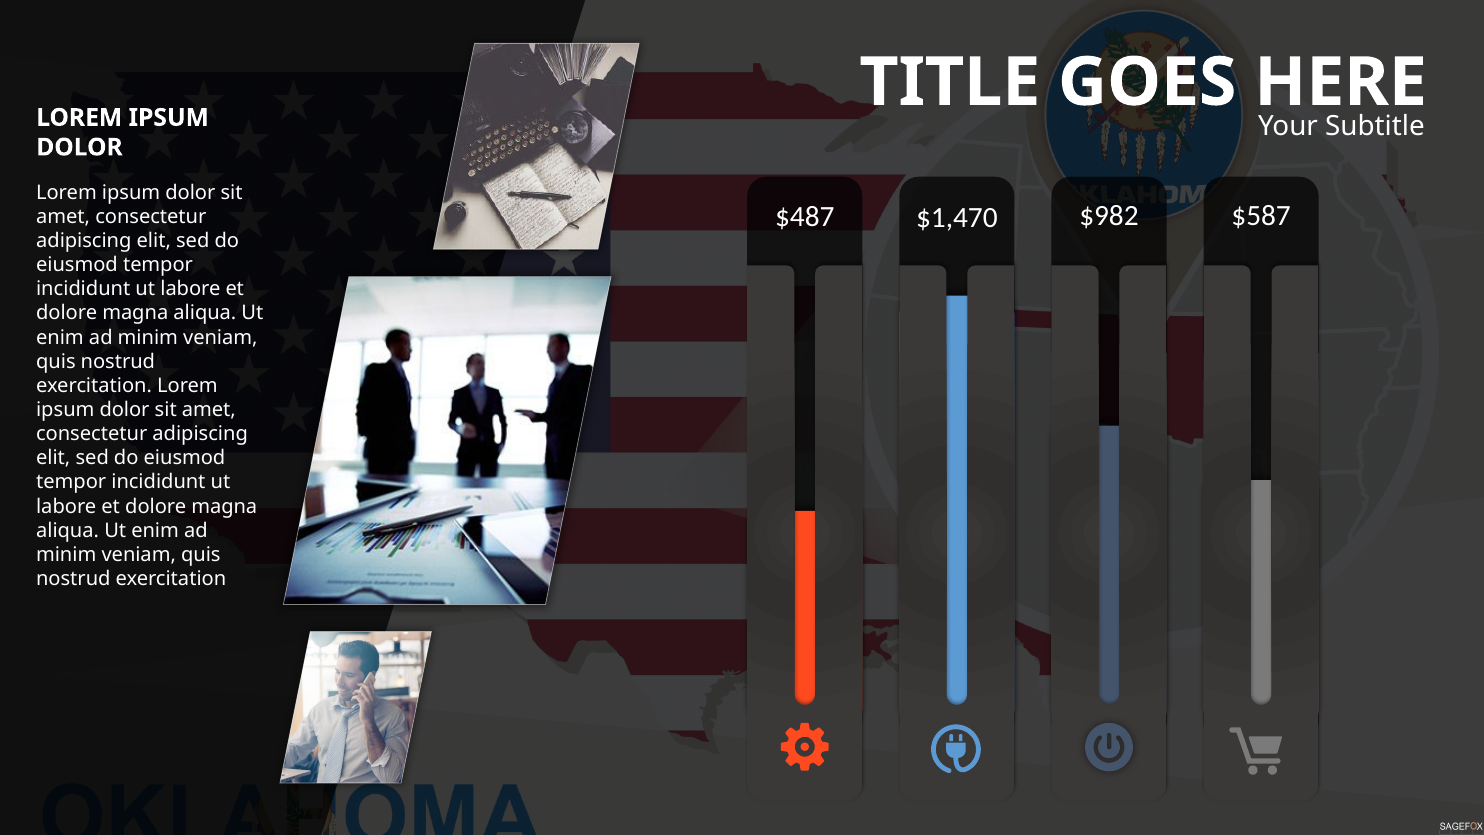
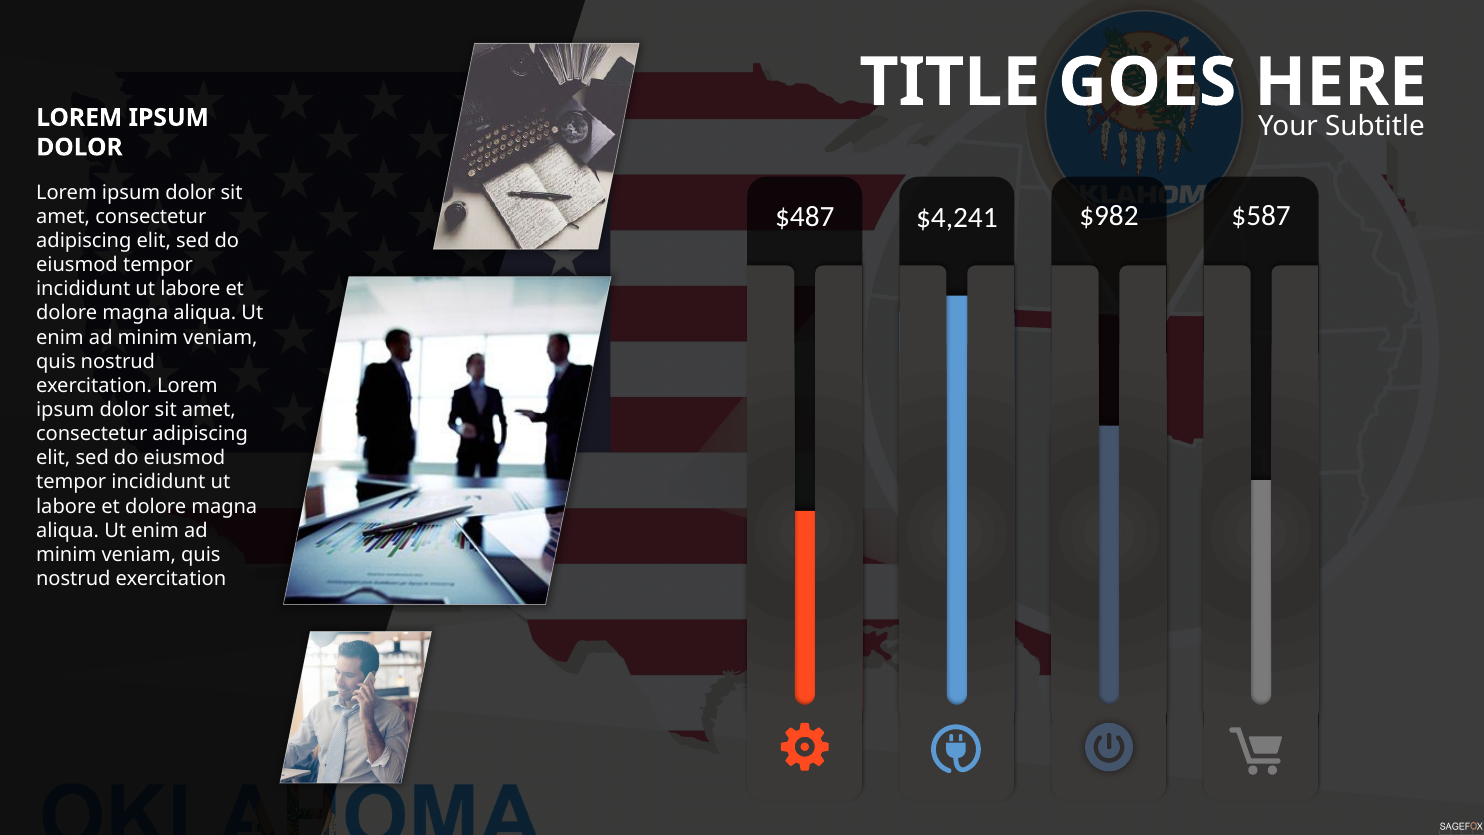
$1,470: $1,470 -> $4,241 (957, 218)
